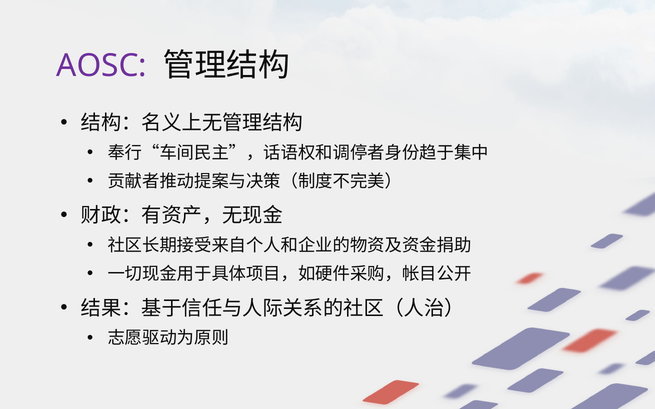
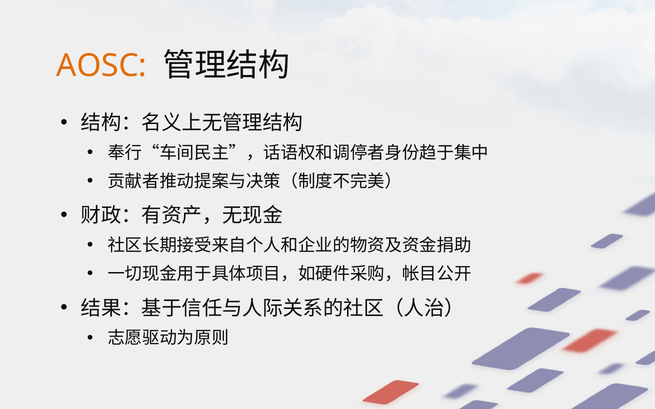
AOSC colour: purple -> orange (102, 66)
